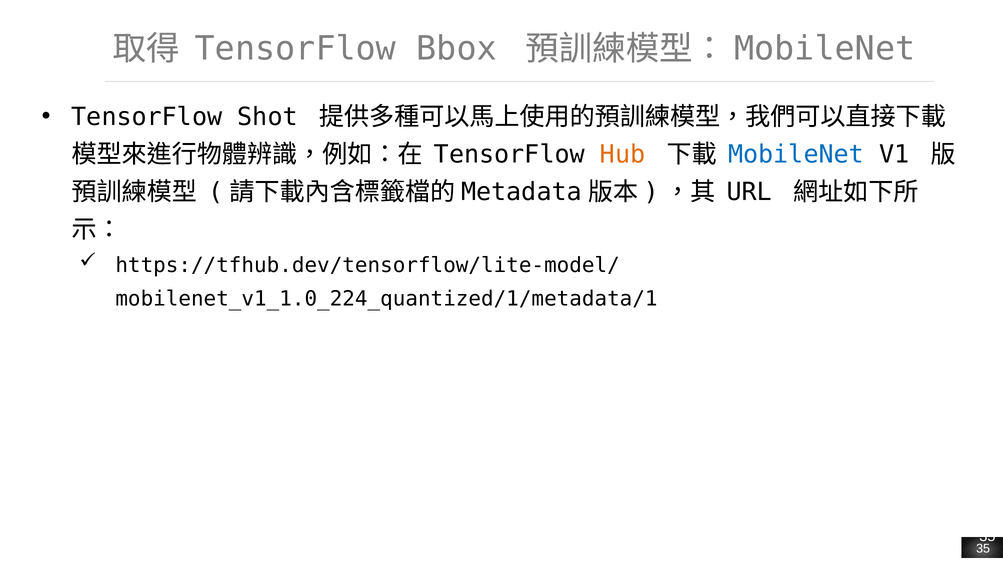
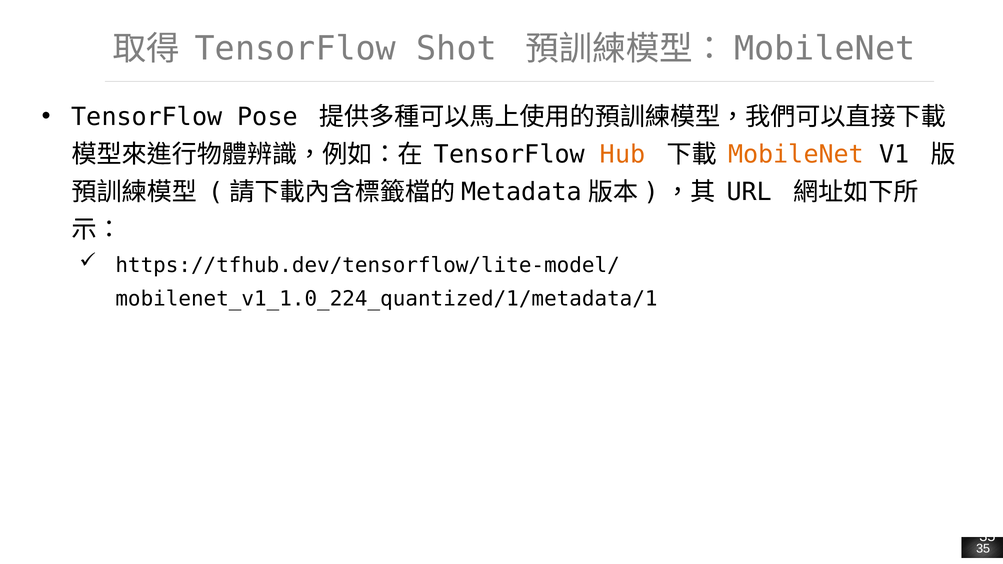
Bbox: Bbox -> Shot (457, 49)
Shot: Shot -> Pose (268, 117)
MobileNet colour: blue -> orange (796, 154)
